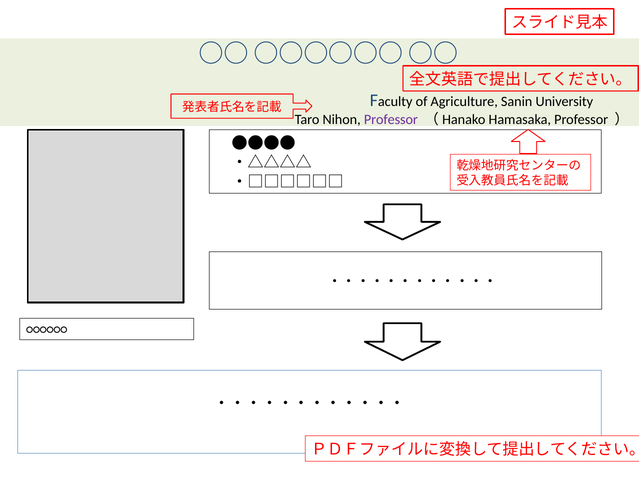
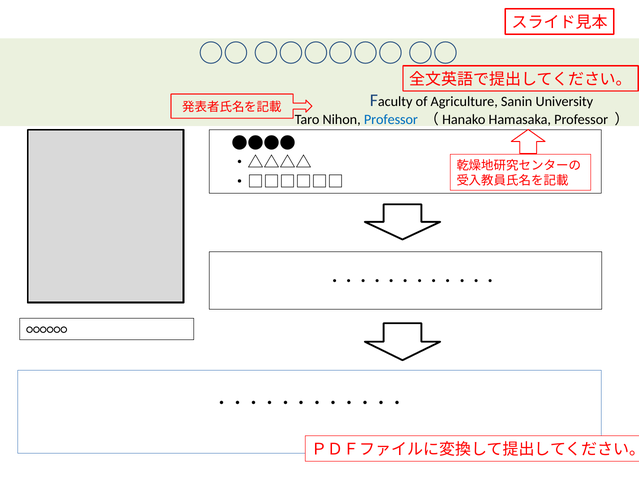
Professor colour: purple -> blue (391, 119)
